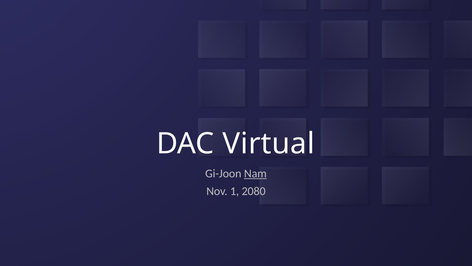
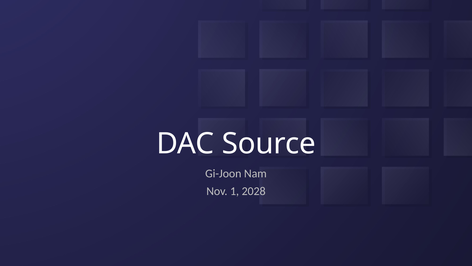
Virtual: Virtual -> Source (269, 144)
Nam underline: present -> none (255, 173)
2080: 2080 -> 2028 (254, 191)
